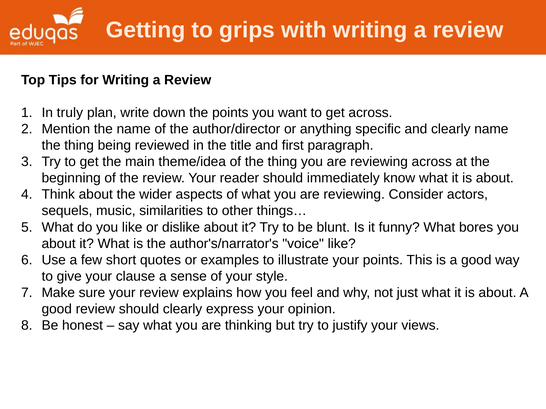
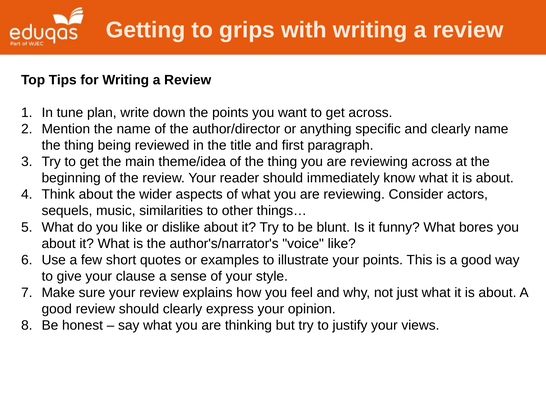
truly: truly -> tune (70, 113)
